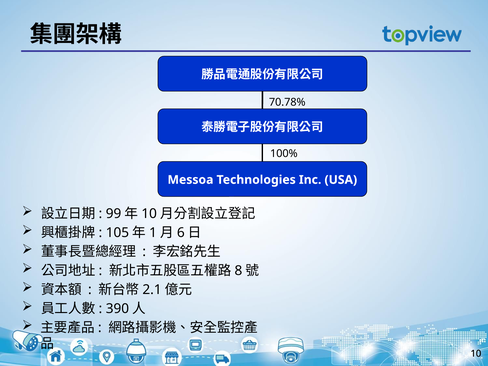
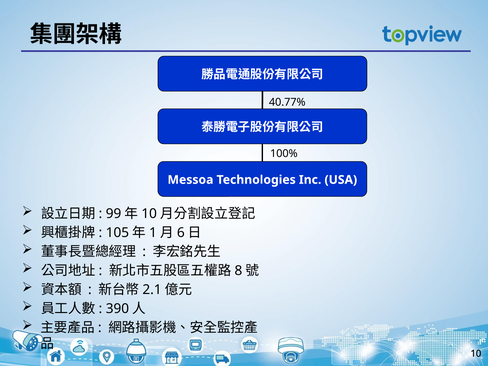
70.78%: 70.78% -> 40.77% (287, 102)
